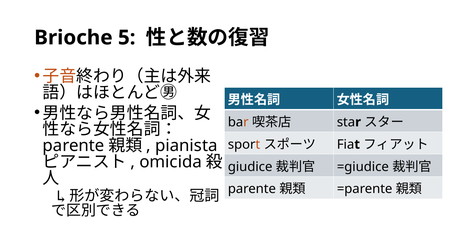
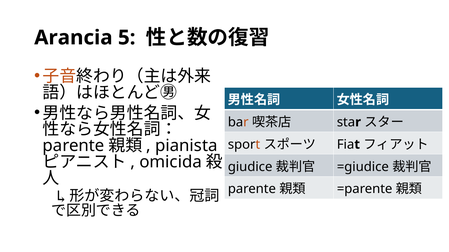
Brioche: Brioche -> Arancia (73, 38)
